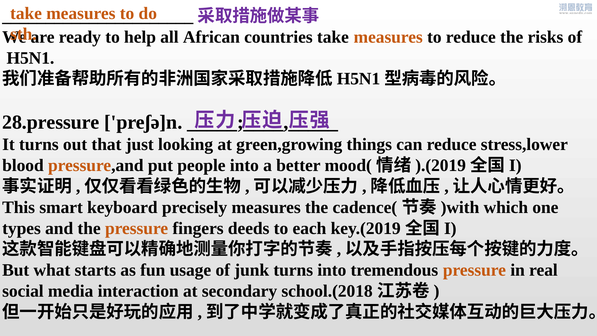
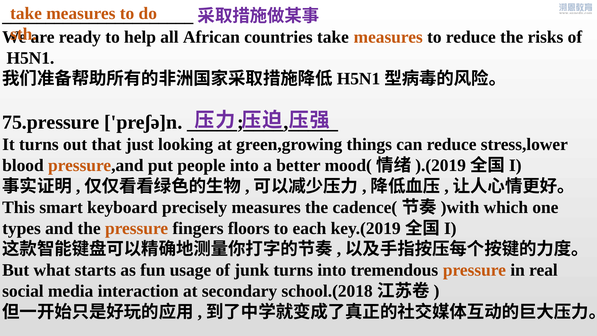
28.pressure: 28.pressure -> 75.pressure (51, 122)
deeds: deeds -> floors (249, 228)
